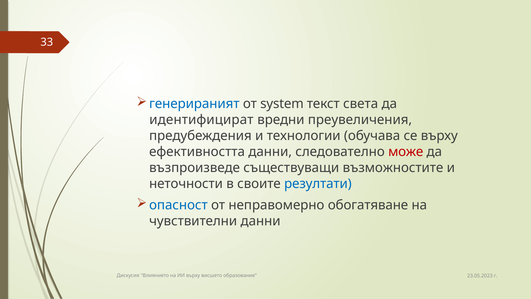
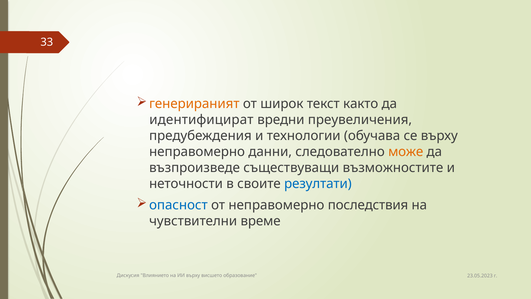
генерираният colour: blue -> orange (194, 104)
system: system -> широк (282, 104)
света: света -> както (361, 104)
ефективността: ефективността -> неправомерно (197, 152)
може colour: red -> orange (406, 152)
обогатяване: обогатяване -> последствия (368, 205)
дaнни: дaнни -> време (261, 221)
